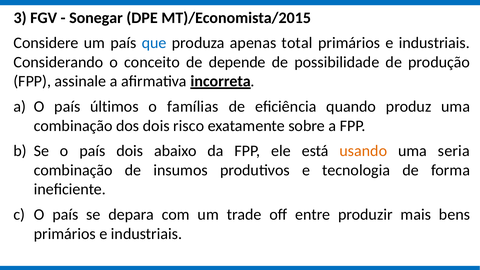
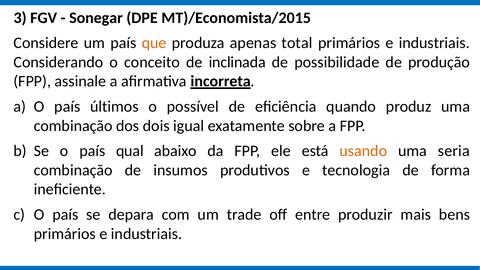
que colour: blue -> orange (154, 43)
depende: depende -> inclinada (237, 62)
famílias: famílias -> possível (193, 107)
risco: risco -> igual (189, 126)
país dois: dois -> qual (130, 151)
